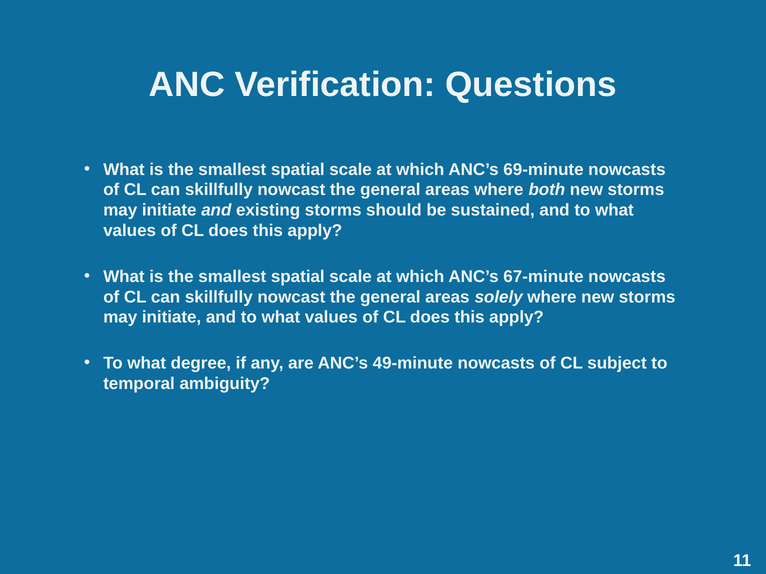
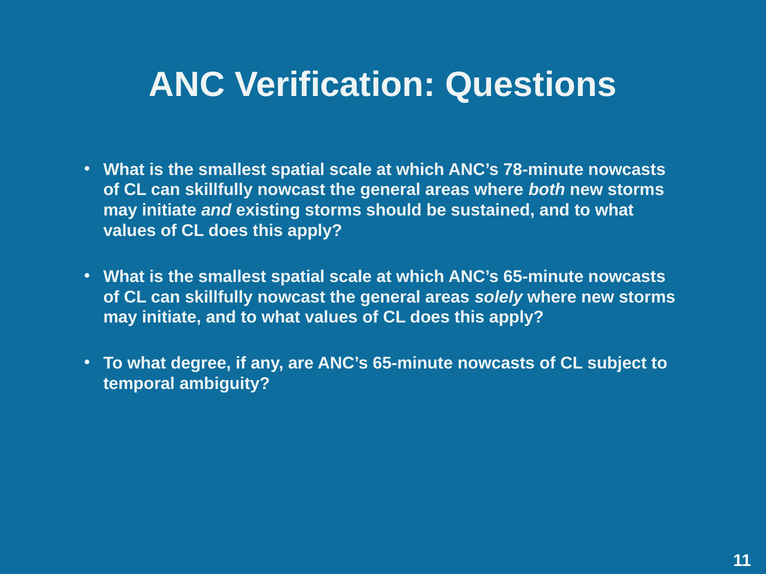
69-minute: 69-minute -> 78-minute (543, 170)
which ANC’s 67-minute: 67-minute -> 65-minute (543, 277)
are ANC’s 49-minute: 49-minute -> 65-minute (413, 364)
